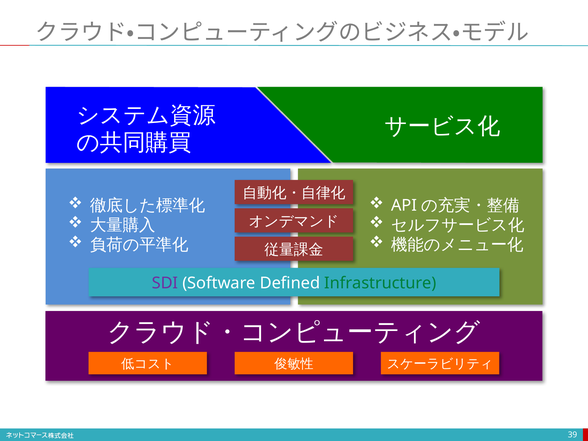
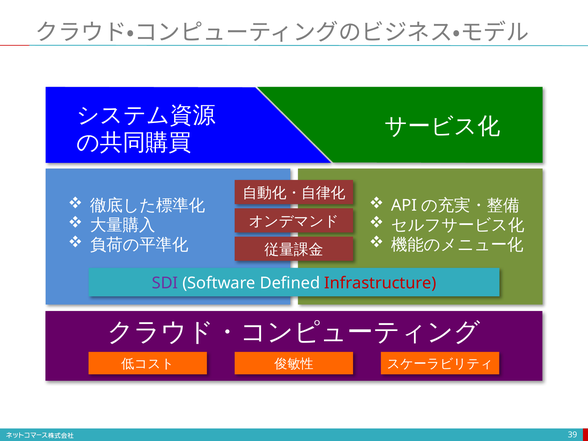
Infrastructure colour: green -> red (380, 283)
